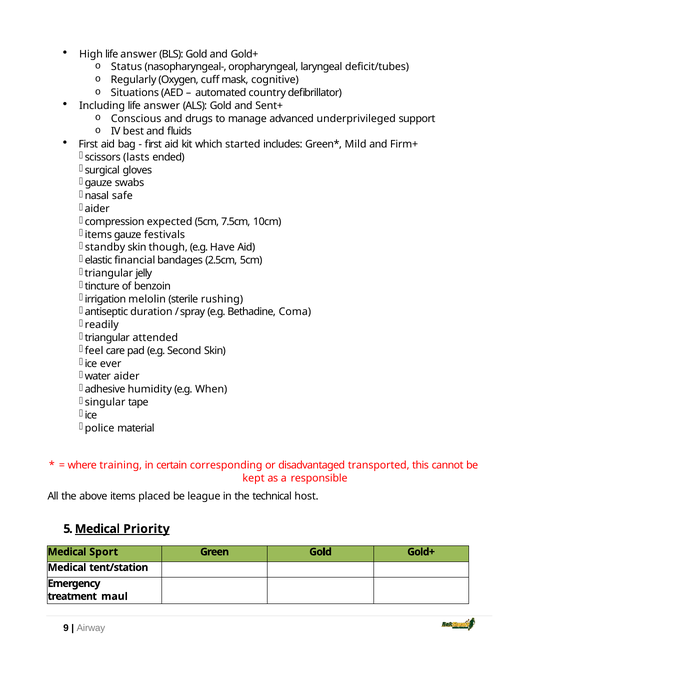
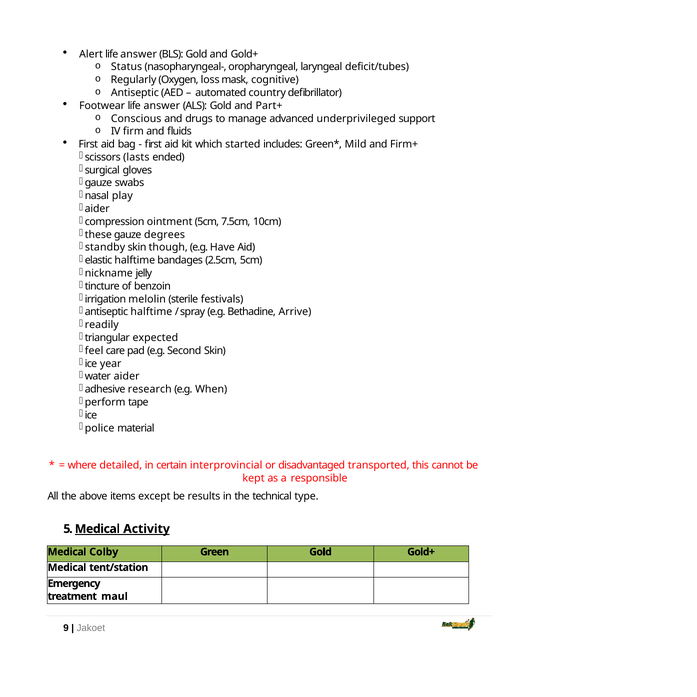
High: High -> Alert (91, 54)
cuff: cuff -> loss (210, 80)
Situations: Situations -> Antiseptic (135, 93)
Including: Including -> Footwear (102, 106)
Sent+: Sent+ -> Part+ (269, 106)
best: best -> firm (133, 131)
safe: safe -> play (122, 196)
expected: expected -> ointment (170, 222)
items: items -> these (98, 235)
festivals: festivals -> degrees (165, 235)
elastic financial: financial -> halftime (135, 260)
triangular: triangular -> nickname (109, 273)
rushing: rushing -> festivals (222, 299)
antiseptic duration: duration -> halftime (151, 312)
Coma: Coma -> Arrive (295, 312)
attended: attended -> expected (155, 338)
ever: ever -> year (111, 364)
humidity: humidity -> research (150, 389)
singular: singular -> perform (105, 402)
training: training -> detailed (121, 465)
corresponding: corresponding -> interprovincial (226, 465)
placed: placed -> except (154, 496)
league: league -> results (204, 496)
host: host -> type (306, 496)
Priority: Priority -> Activity (147, 529)
Sport: Sport -> Colby (104, 552)
Airway: Airway -> Jakoet (91, 628)
